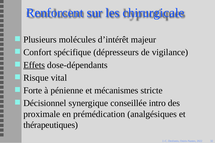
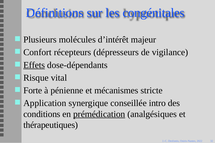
Renforcent: Renforcent -> Définitions (55, 13)
chirurgicale: chirurgicale -> congénitales (154, 13)
spécifique: spécifique -> récepteurs (73, 52)
Décisionnel: Décisionnel -> Application (45, 103)
proximale: proximale -> conditions (42, 114)
prémédication underline: none -> present (99, 114)
